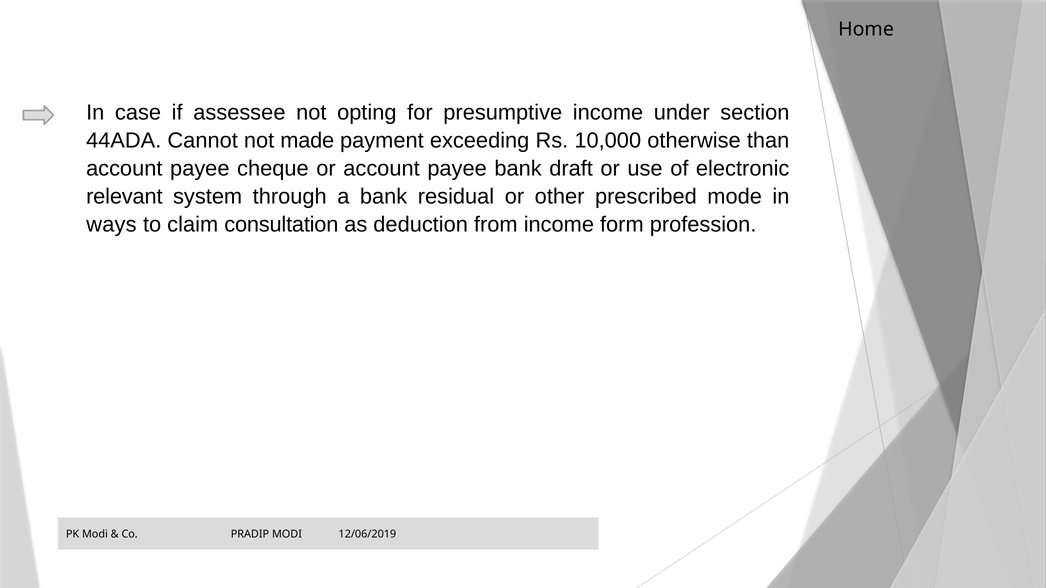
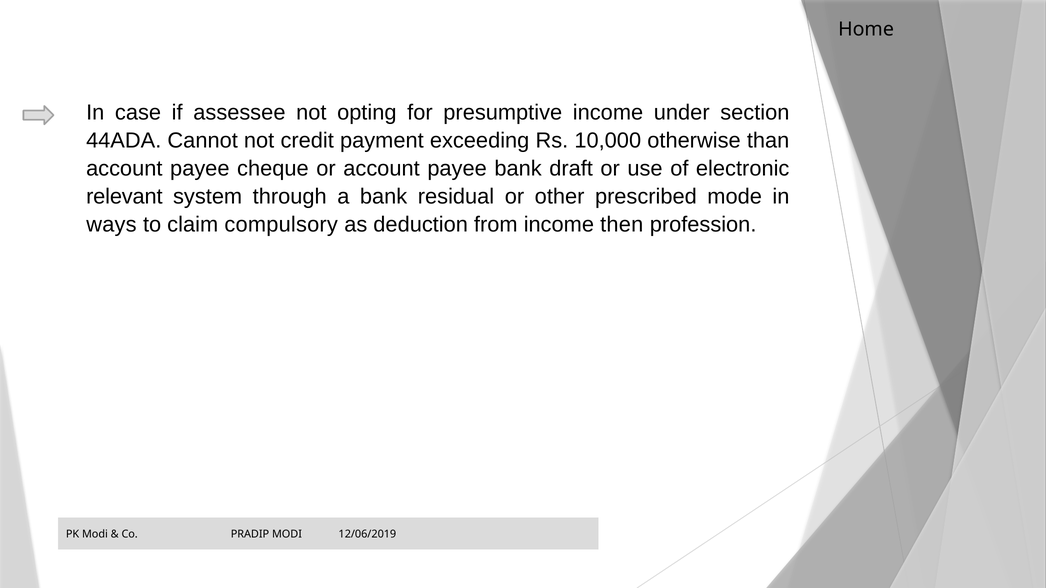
made: made -> credit (307, 141)
consultation: consultation -> compulsory (281, 225)
form: form -> then (622, 225)
